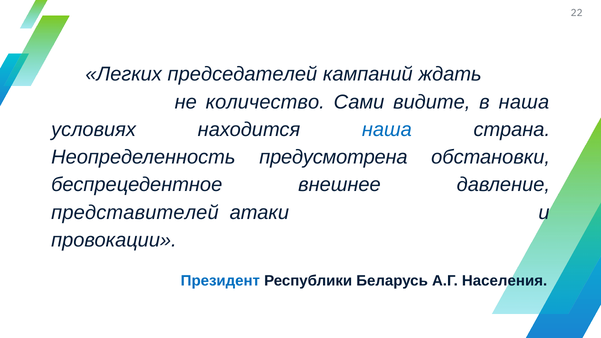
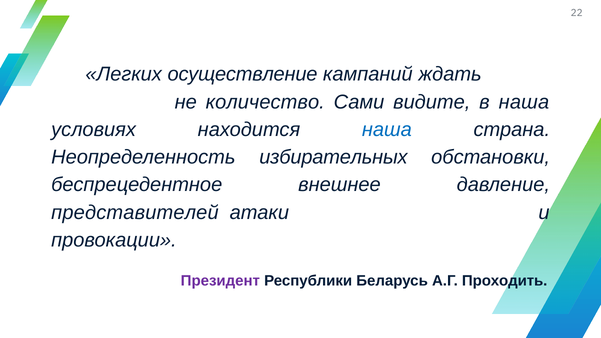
председателей: председателей -> осуществление (243, 74)
предусмотрена: предусмотрена -> избирательных (333, 157)
Президент colour: blue -> purple (220, 281)
Населения: Населения -> Проходить (505, 281)
